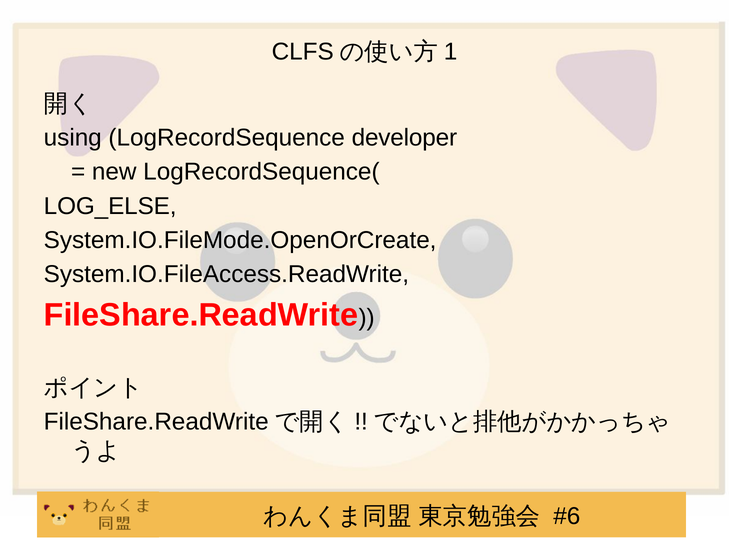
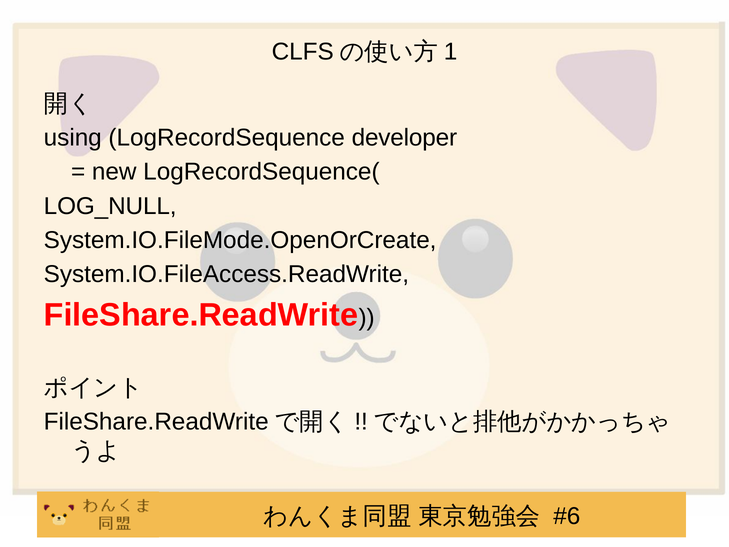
LOG_ELSE: LOG_ELSE -> LOG_NULL (110, 206)
